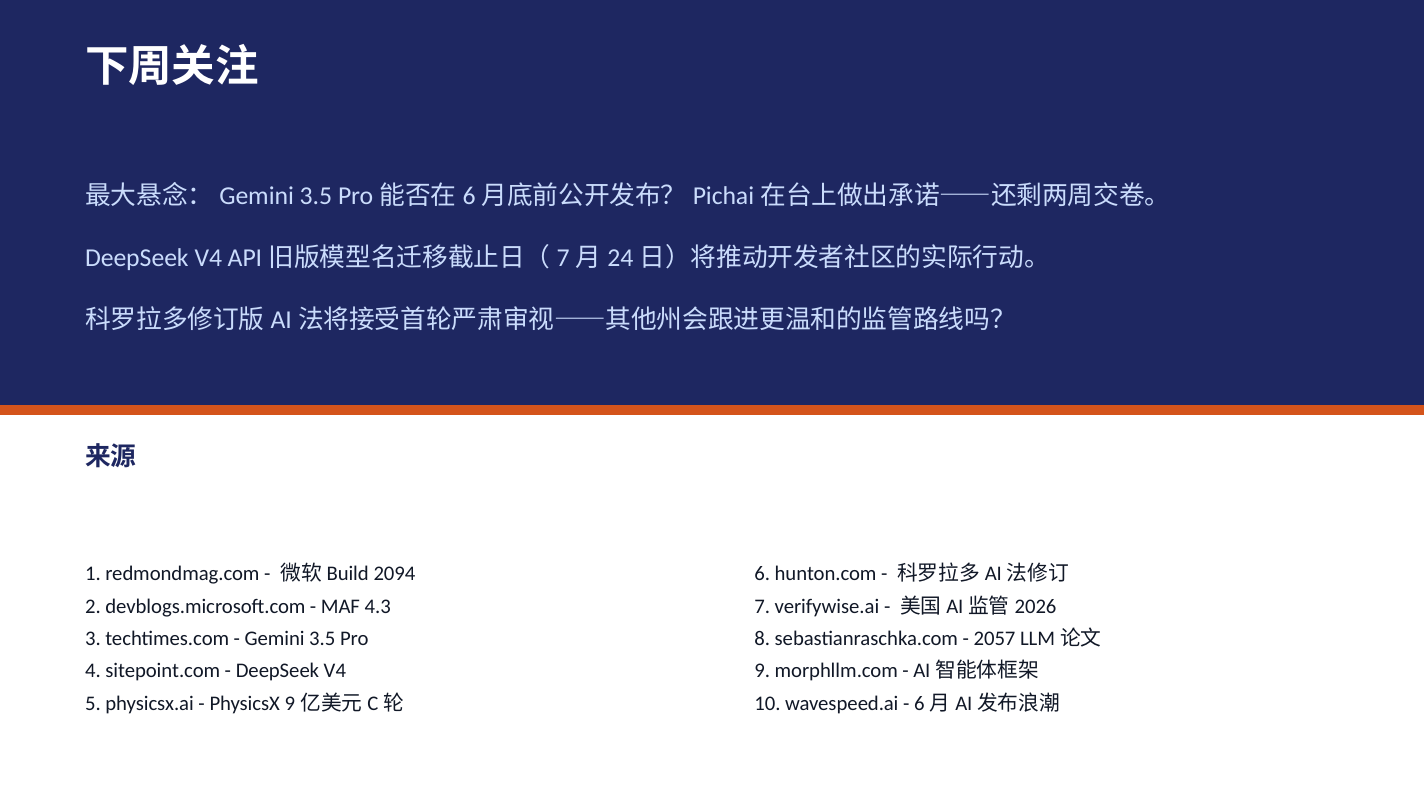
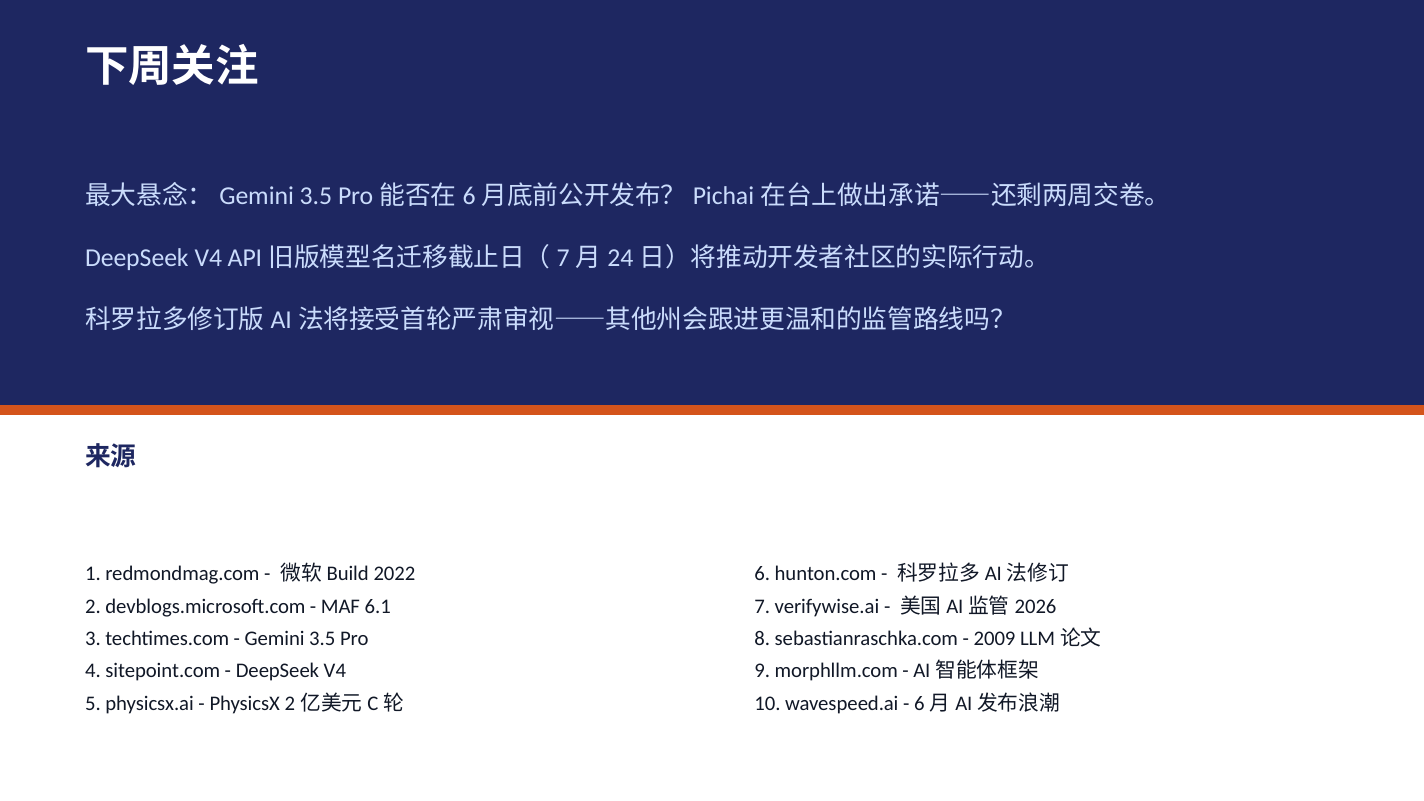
2094: 2094 -> 2022 (394, 574)
4.3: 4.3 -> 6.1 (378, 606)
2057: 2057 -> 2009 (995, 639)
PhysicsX 9: 9 -> 2 (290, 703)
